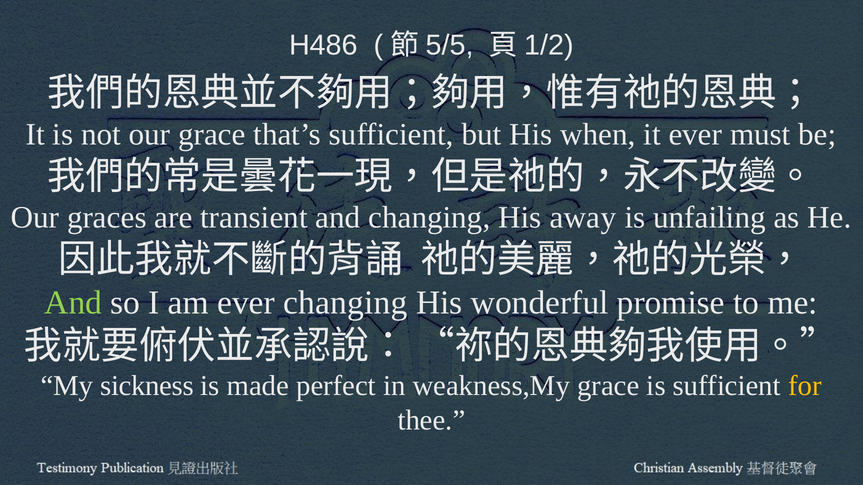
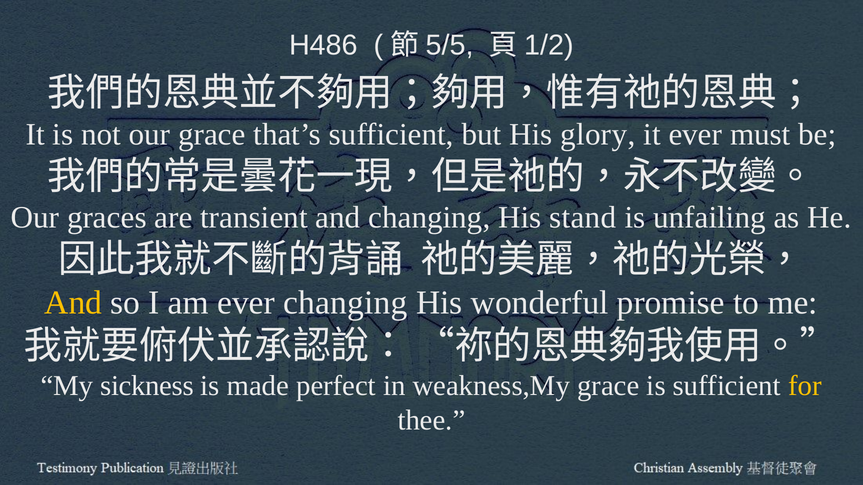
when: when -> glory (598, 134)
away: away -> stand (583, 218)
And colour: light green -> yellow (73, 303)
